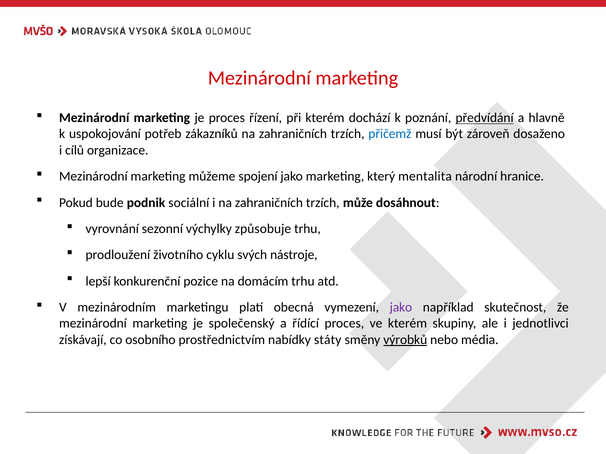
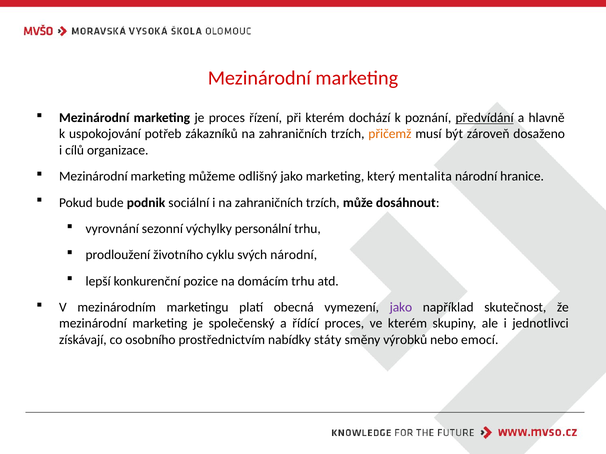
přičemž colour: blue -> orange (390, 134)
spojení: spojení -> odlišný (258, 177)
způsobuje: způsobuje -> personální (263, 229)
svých nástroje: nástroje -> národní (294, 255)
výrobků underline: present -> none (405, 340)
média: média -> emocí (480, 340)
